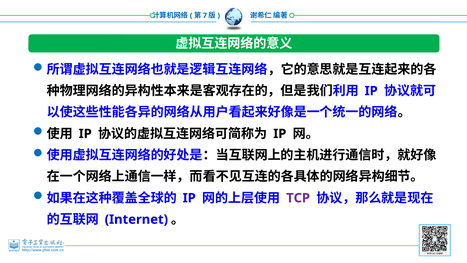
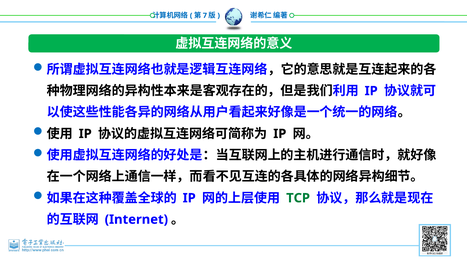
TCP colour: purple -> green (298, 198)
